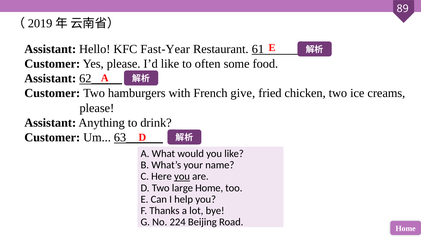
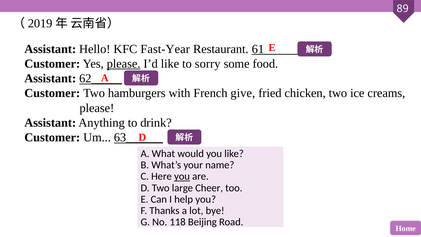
please underline: none -> present (124, 64)
often: often -> sorry (208, 64)
large Home: Home -> Cheer (209, 188)
224: 224 -> 118 (178, 222)
